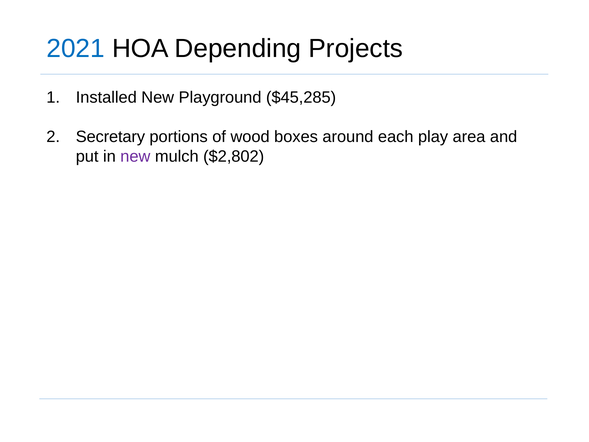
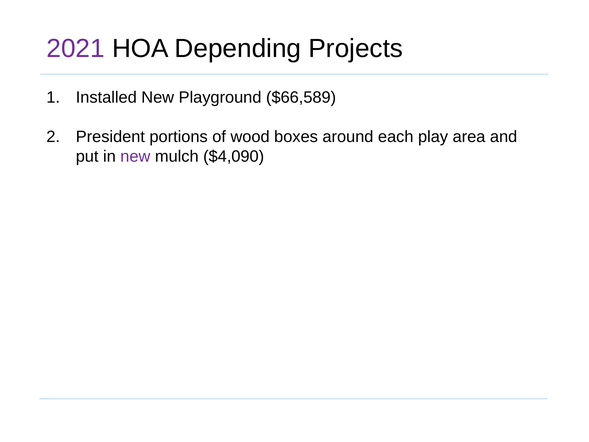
2021 colour: blue -> purple (76, 48)
$45,285: $45,285 -> $66,589 (301, 97)
Secretary: Secretary -> President (110, 137)
$2,802: $2,802 -> $4,090 (234, 156)
